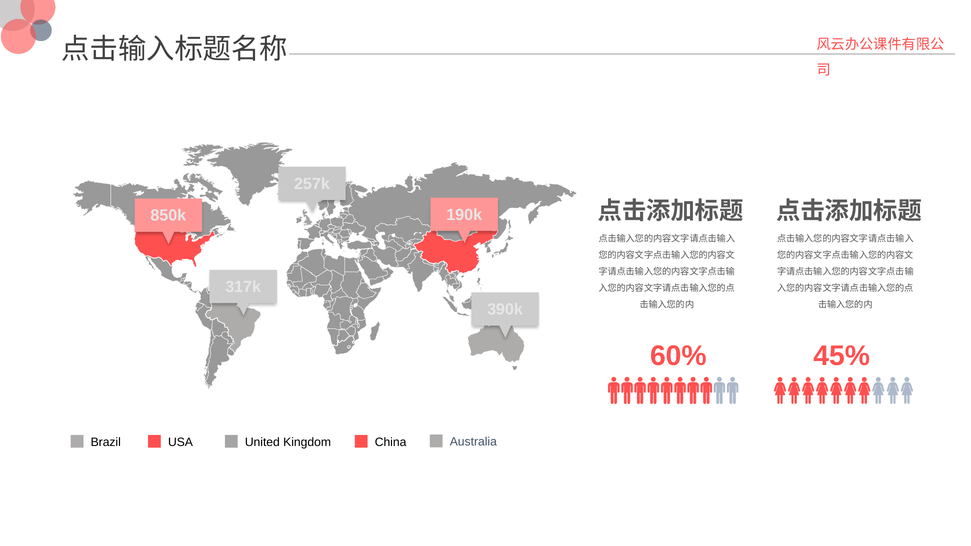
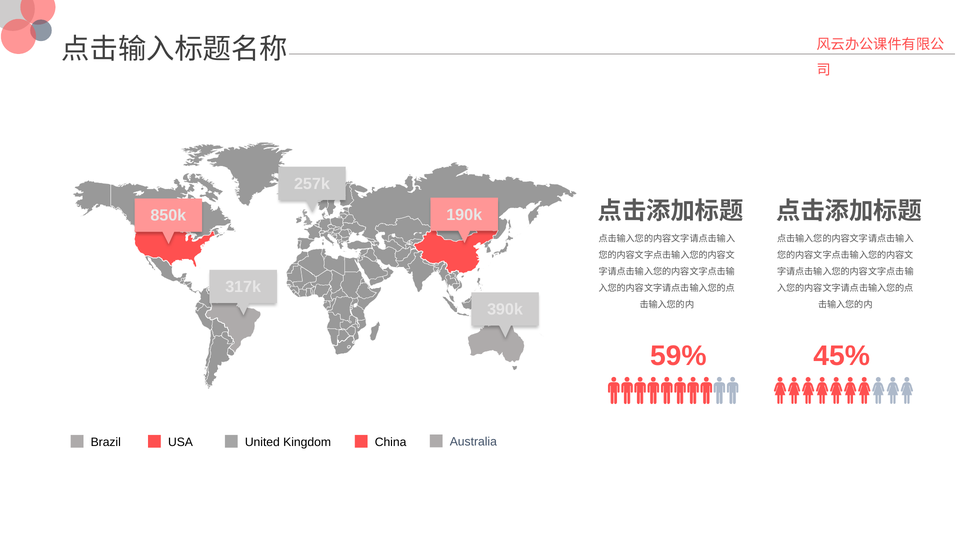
60%: 60% -> 59% (678, 356)
